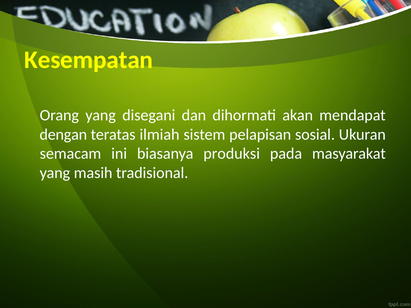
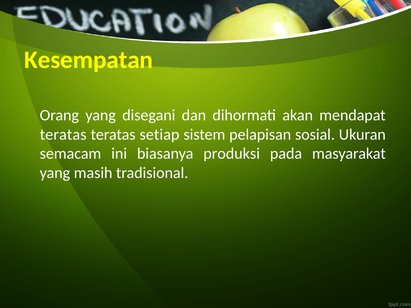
dengan: dengan -> teratas (63, 135)
ilmiah: ilmiah -> setiap (159, 135)
